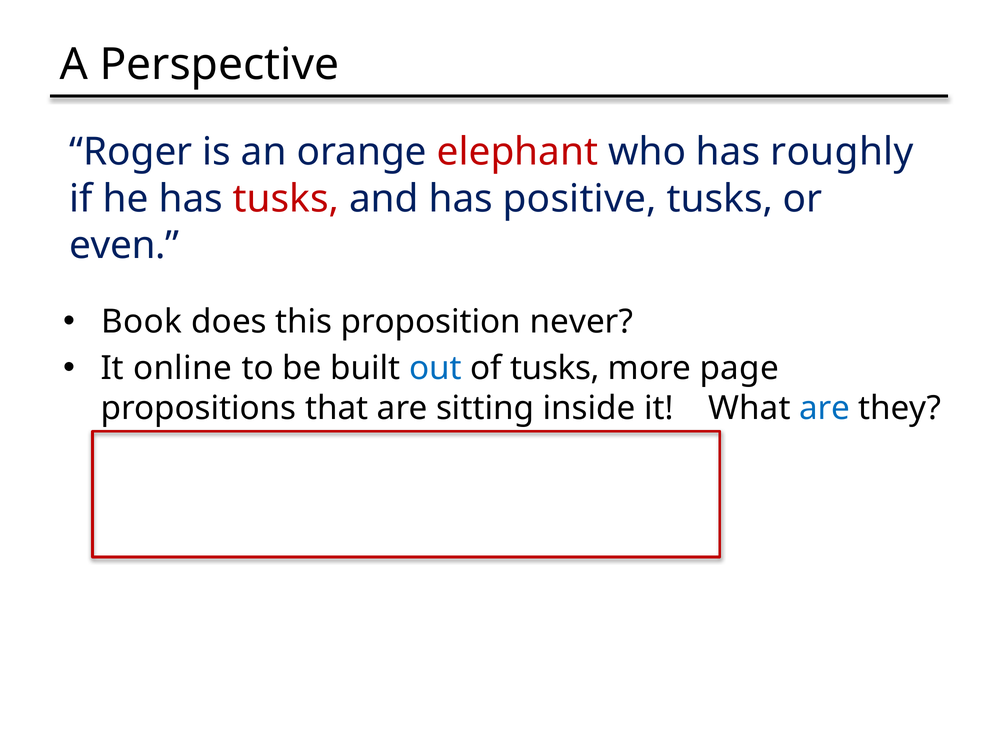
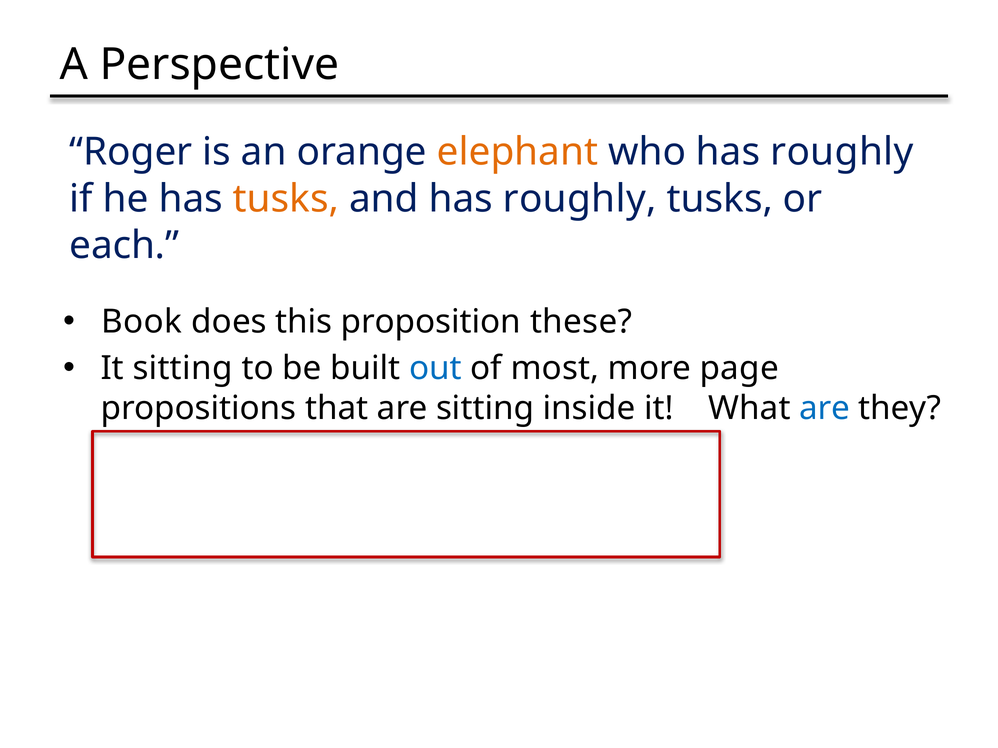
elephant colour: red -> orange (517, 152)
tusks colour: red -> orange (286, 199)
and has positive: positive -> roughly (580, 199)
even: even -> each (124, 245)
never: never -> these (581, 322)
It online: online -> sitting (183, 369)
of tusks: tusks -> most (555, 369)
